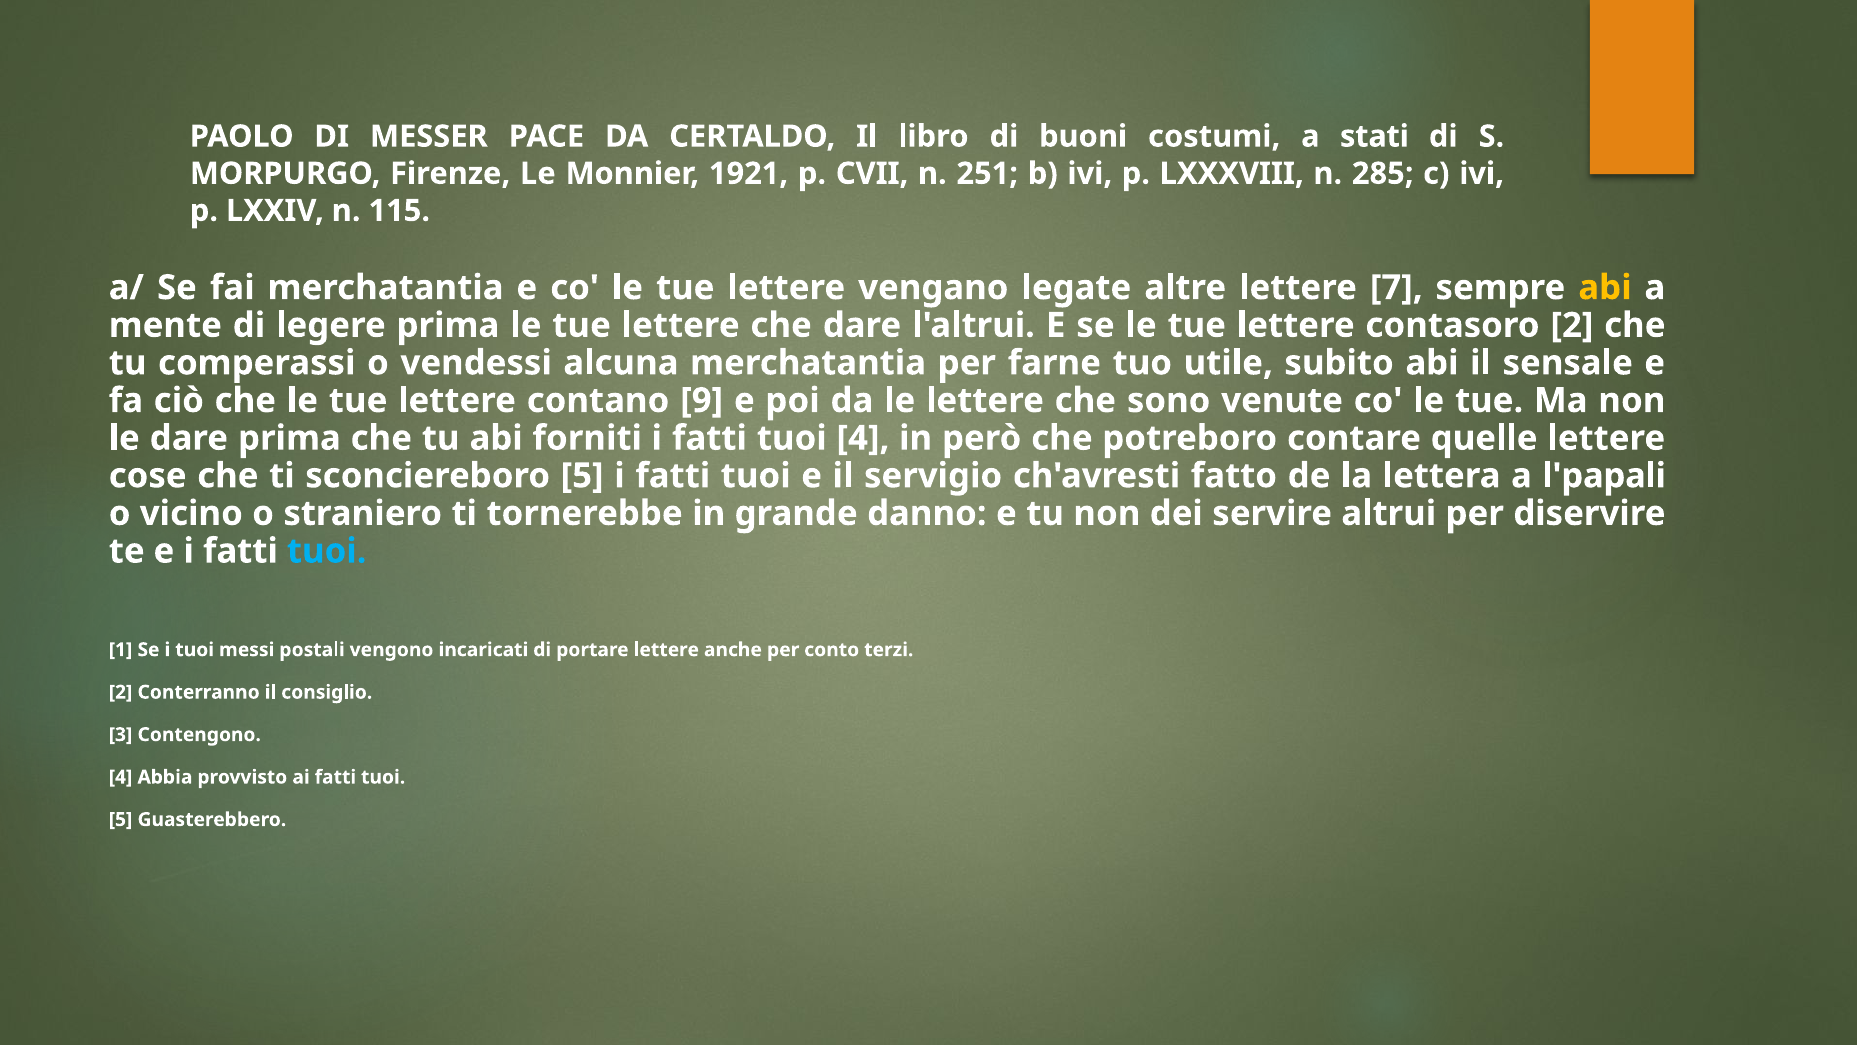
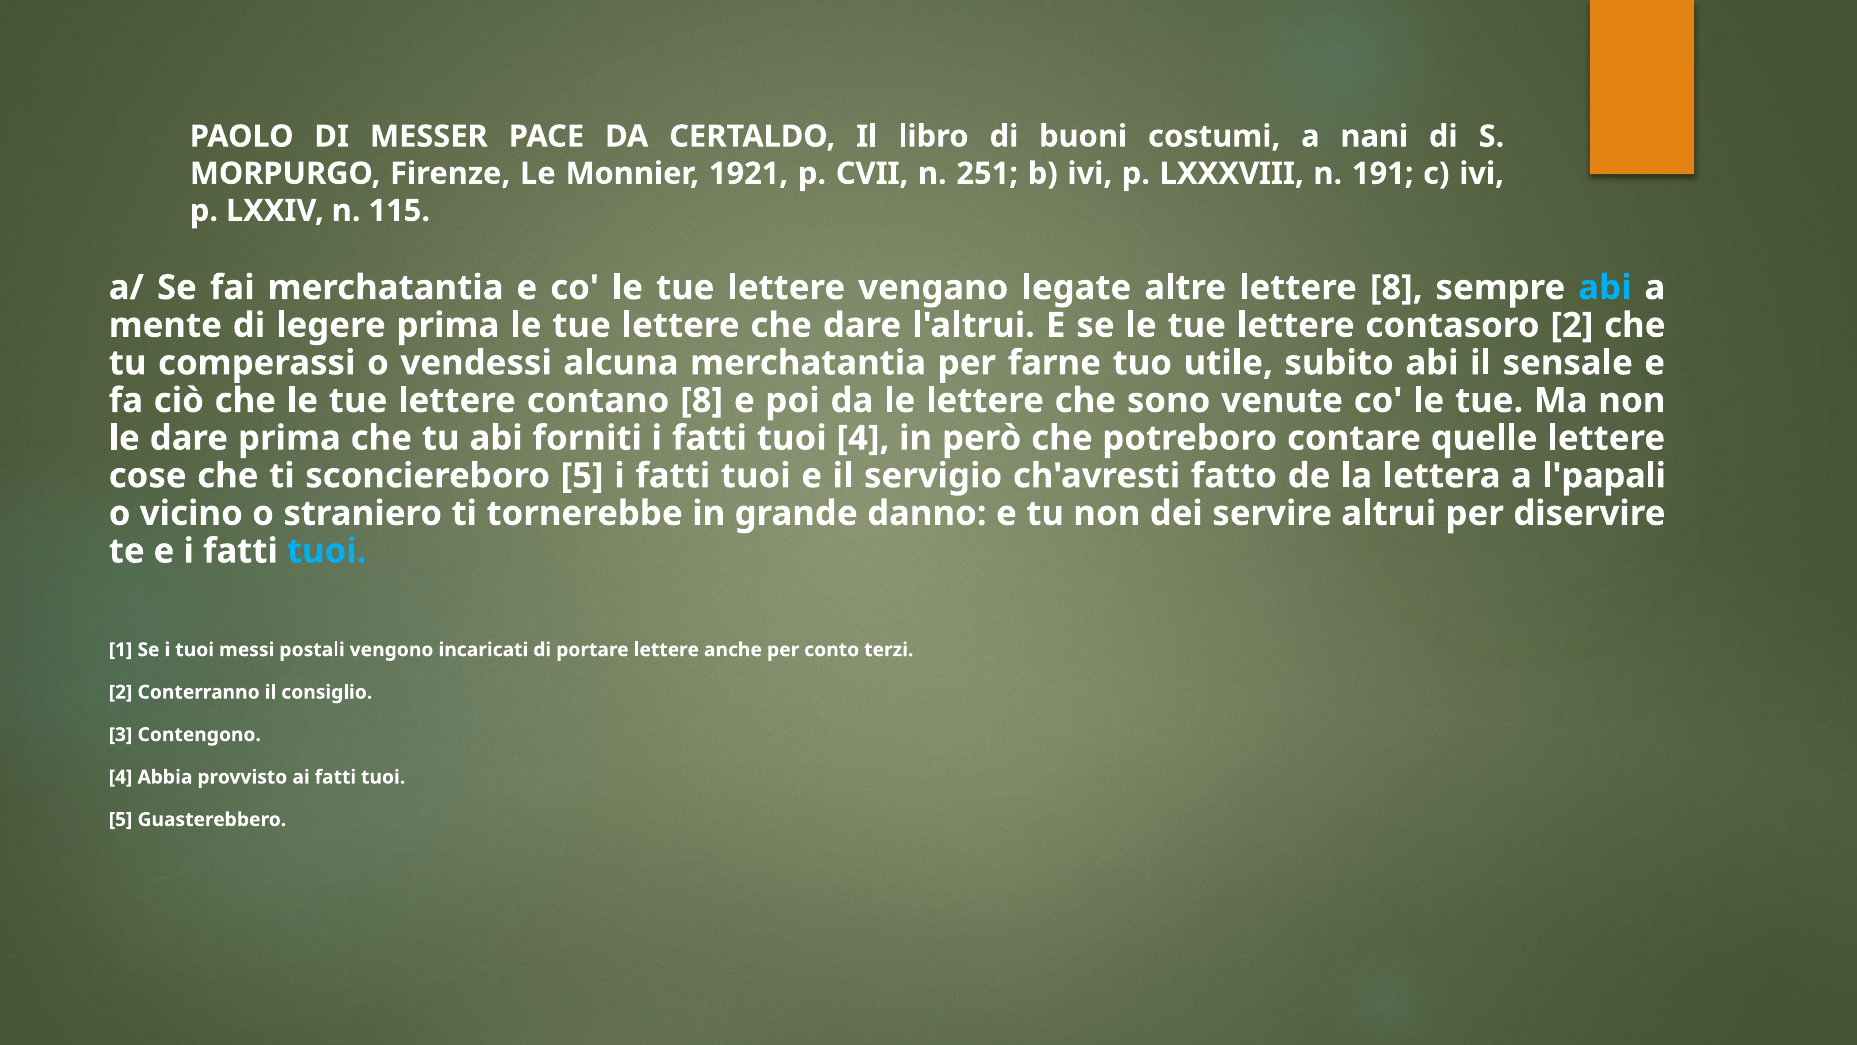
stati: stati -> nani (1374, 136)
285: 285 -> 191 (1383, 173)
lettere 7: 7 -> 8 (1396, 288)
abi colour: yellow -> light blue (1605, 288)
contano 9: 9 -> 8 (702, 400)
